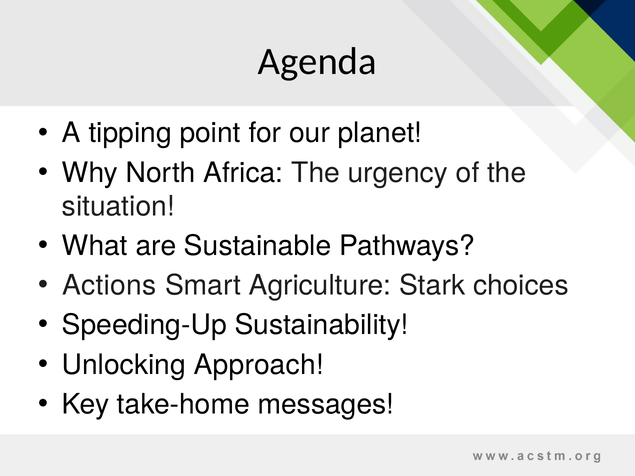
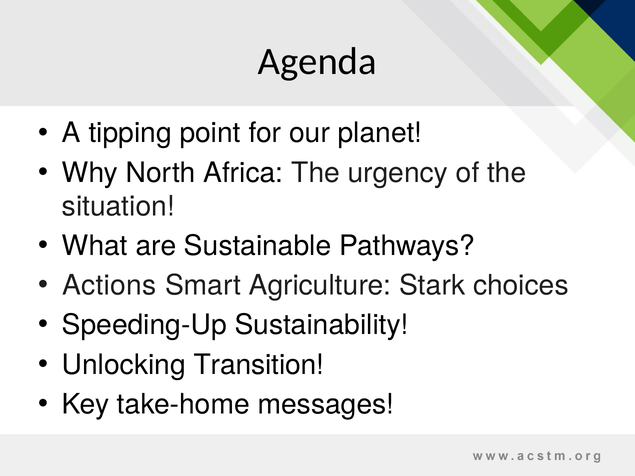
Approach: Approach -> Transition (259, 365)
